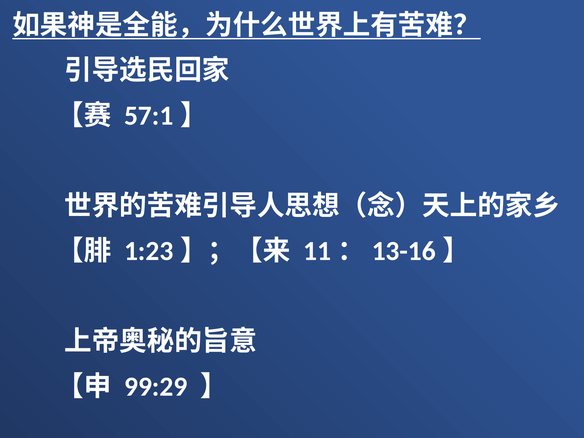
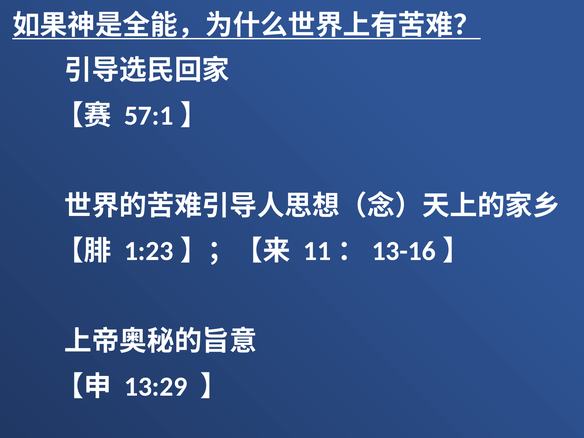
99:29: 99:29 -> 13:29 (156, 387)
